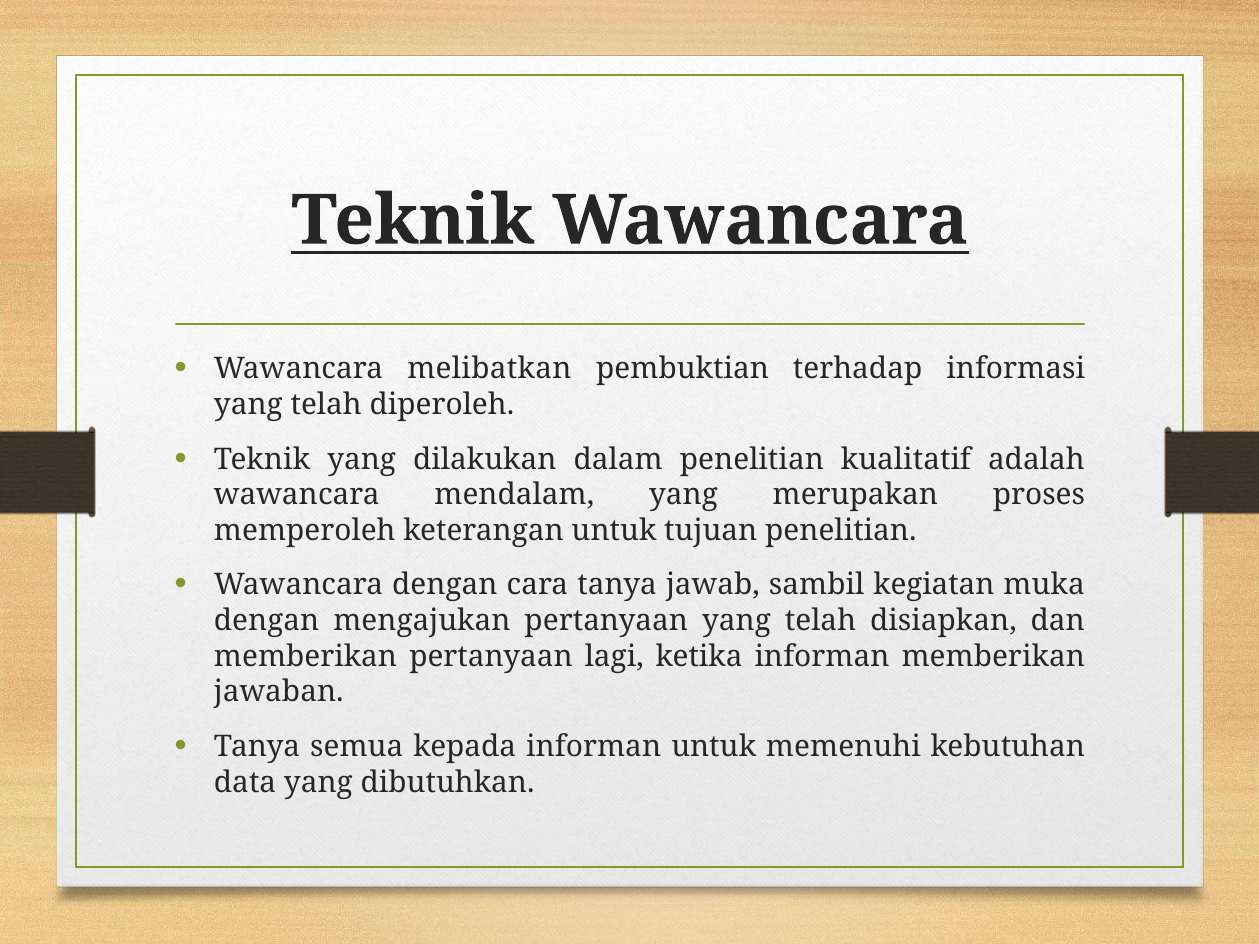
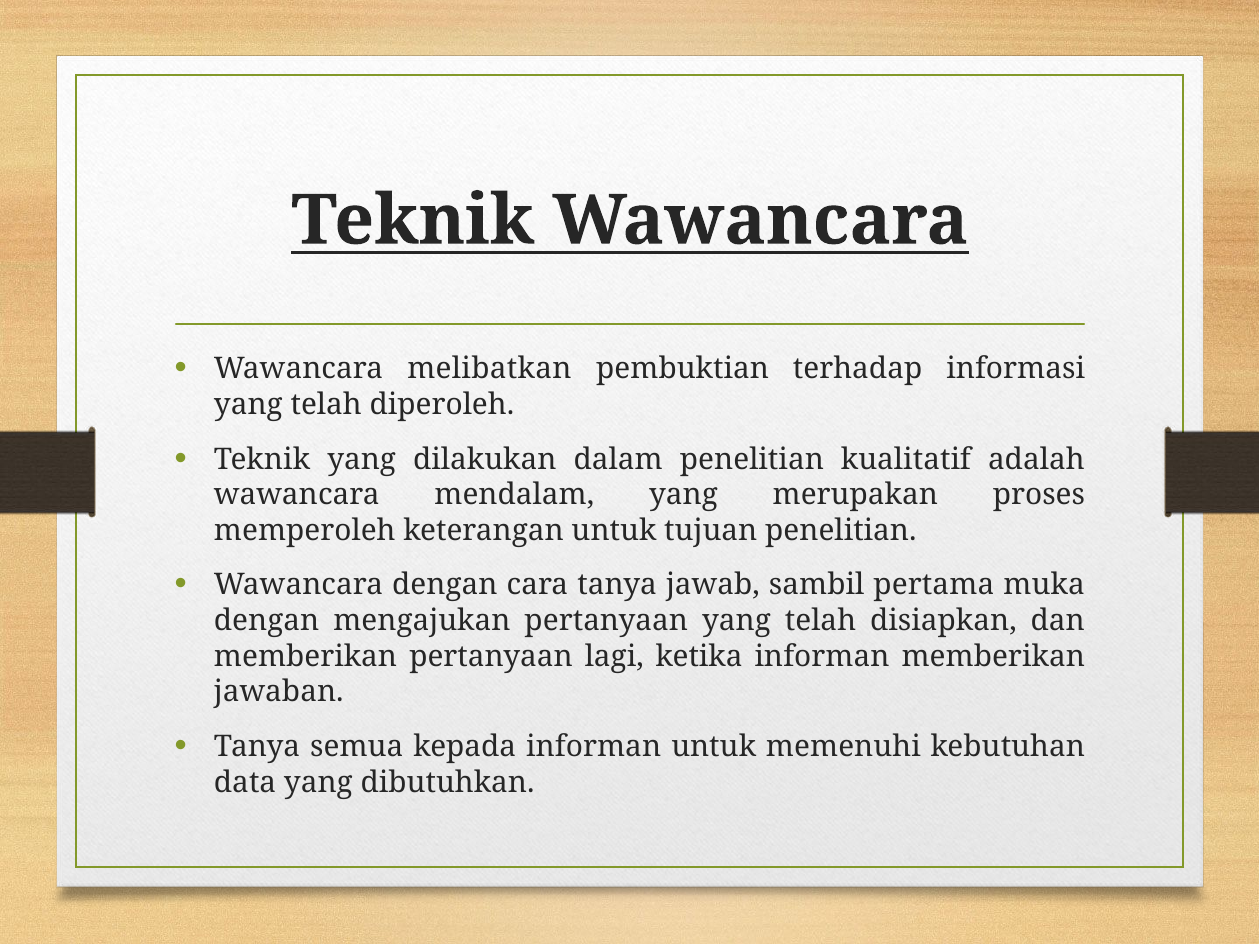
kegiatan: kegiatan -> pertama (934, 585)
